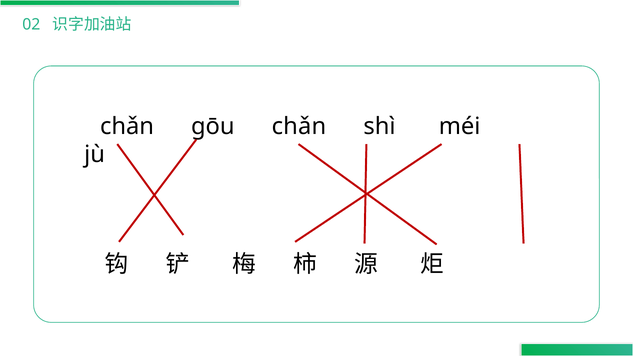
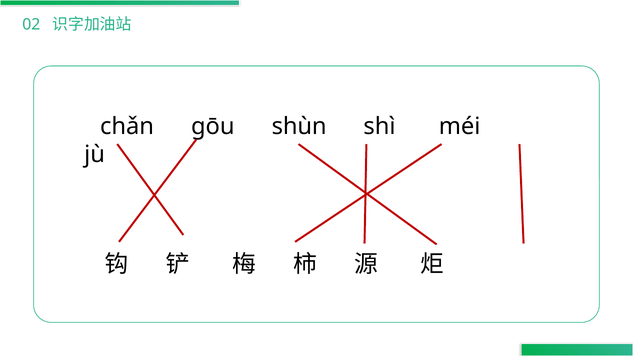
gōu chǎn: chǎn -> shùn (299, 126)
